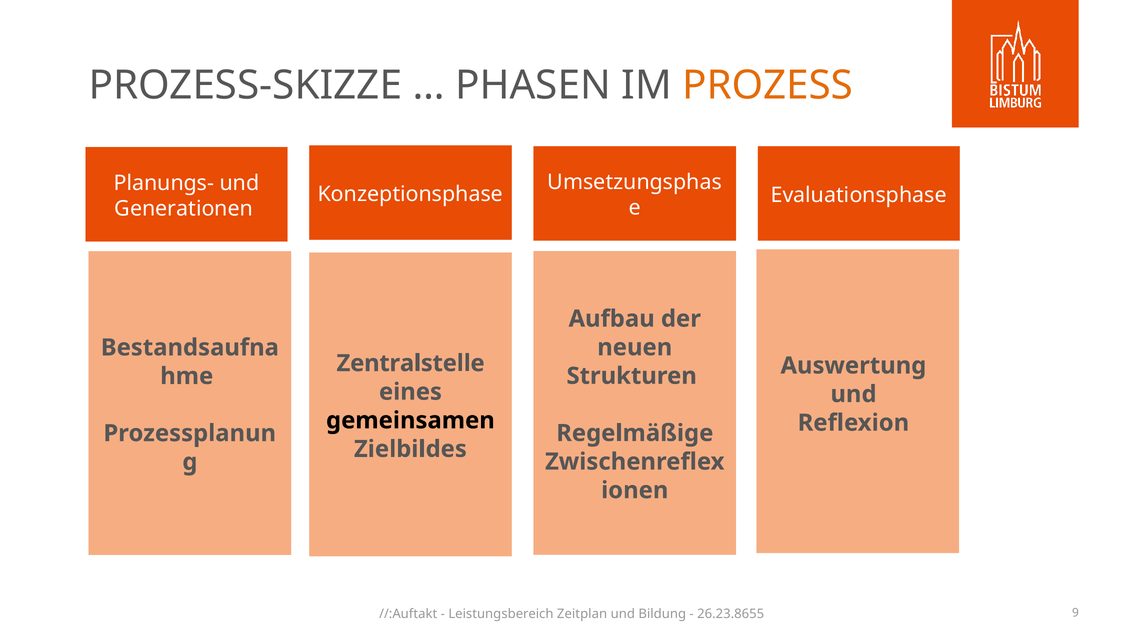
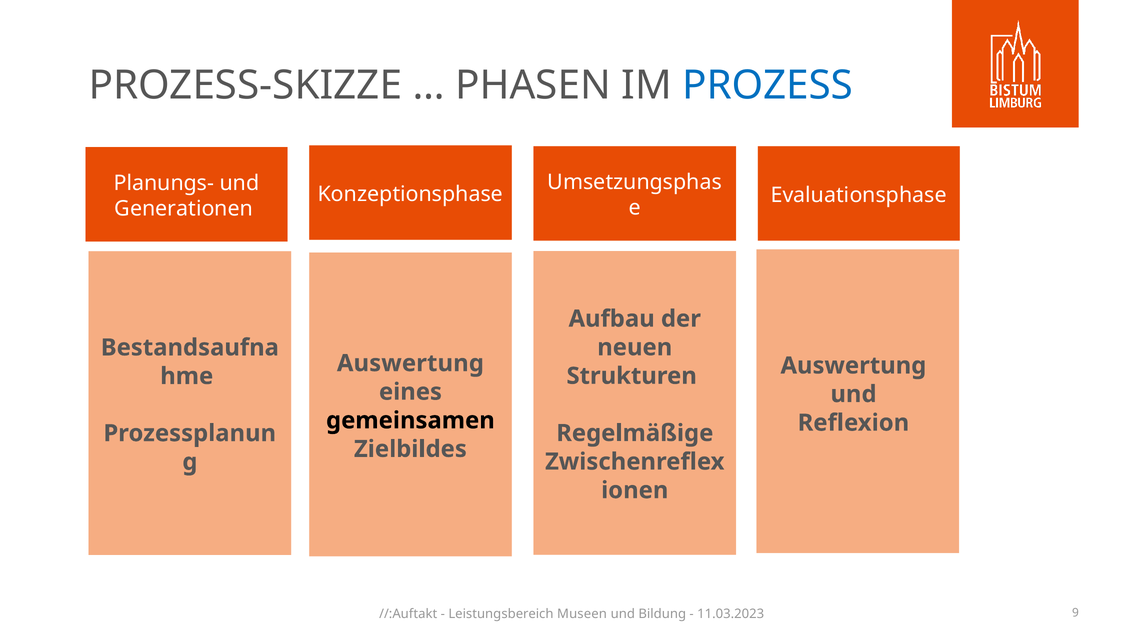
PROZESS colour: orange -> blue (768, 86)
Zentralstelle: Zentralstelle -> Auswertung (410, 364)
Zeitplan: Zeitplan -> Museen (582, 614)
26.23.8655: 26.23.8655 -> 11.03.2023 (731, 614)
